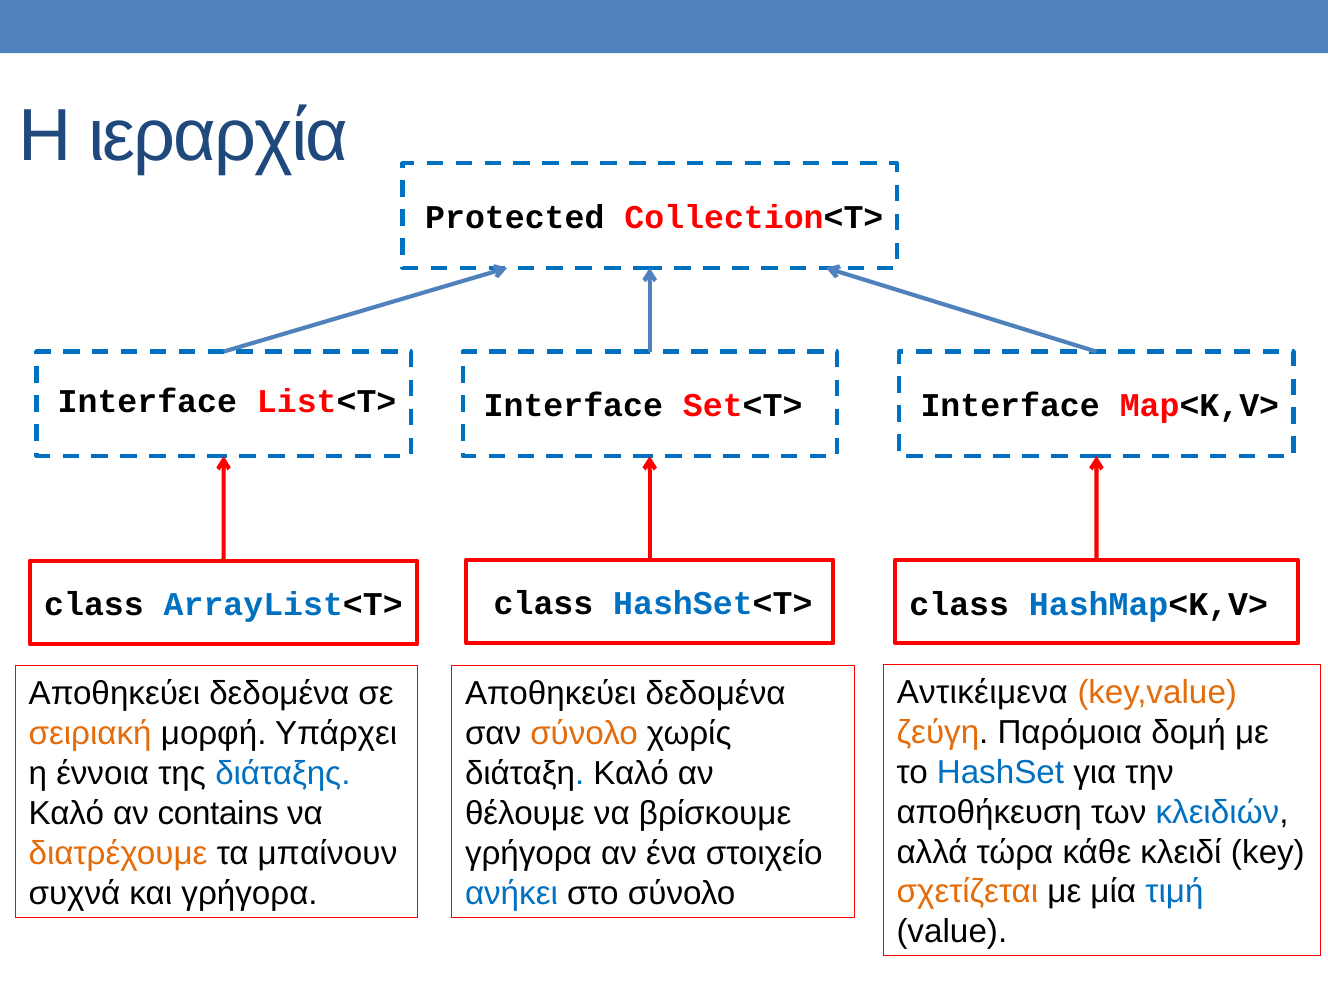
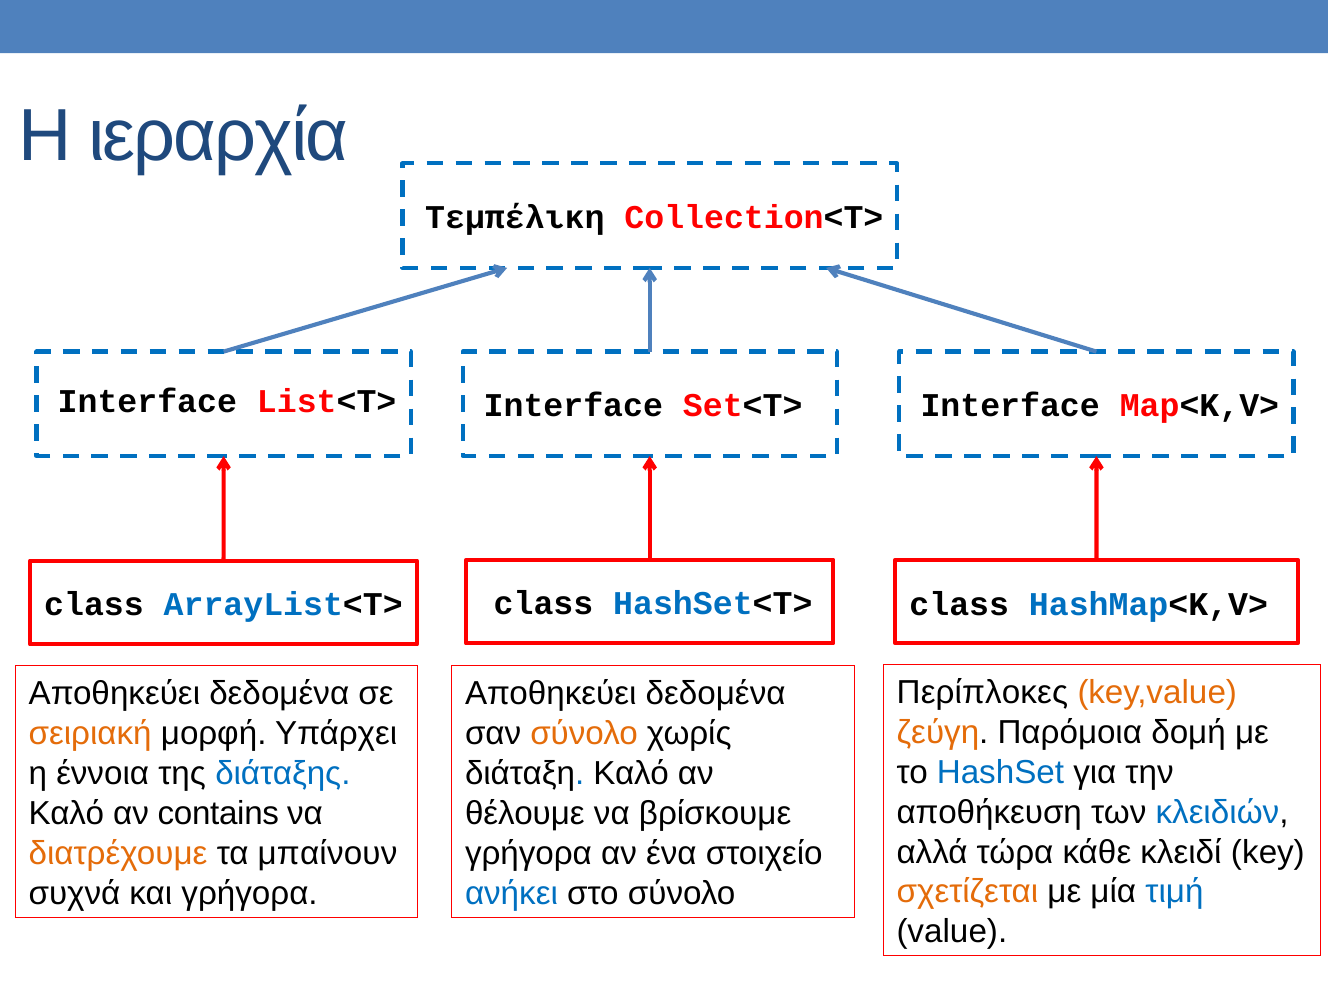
Protected: Protected -> Τεμπέλικη (515, 218)
Αντικέιμενα: Αντικέιμενα -> Περίπλοκες (982, 693)
